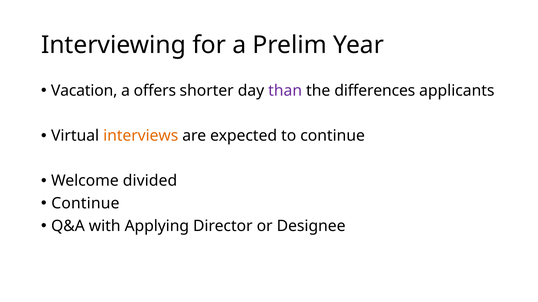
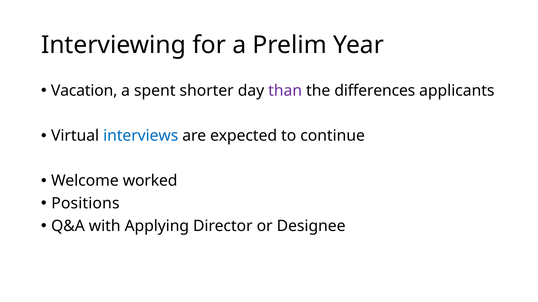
offers: offers -> spent (155, 91)
interviews colour: orange -> blue (141, 136)
divided: divided -> worked (150, 181)
Continue: Continue -> Positions (85, 204)
